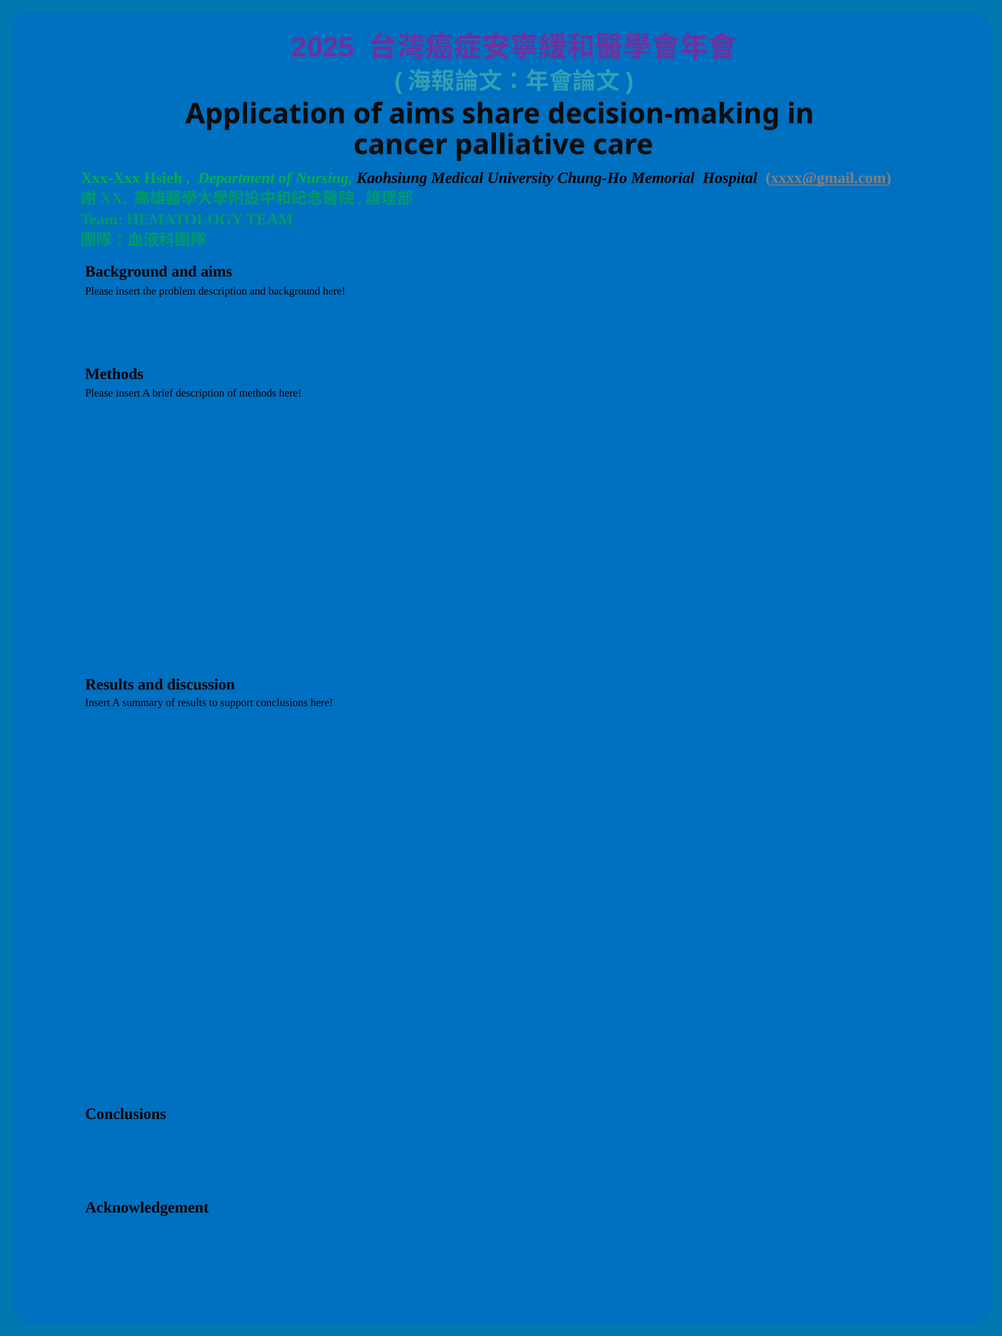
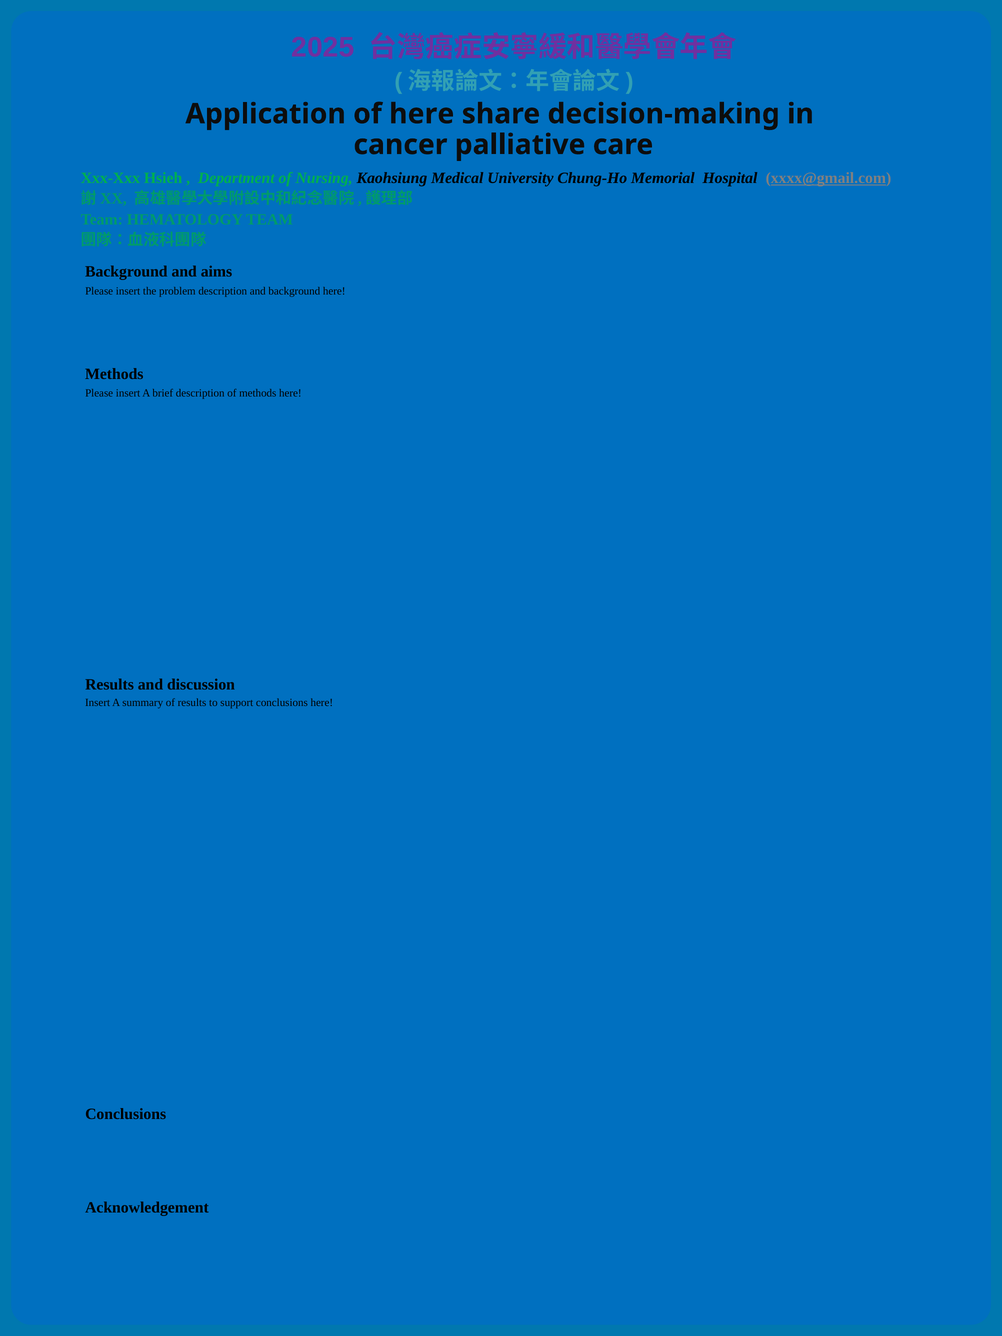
of aims: aims -> here (422, 114)
